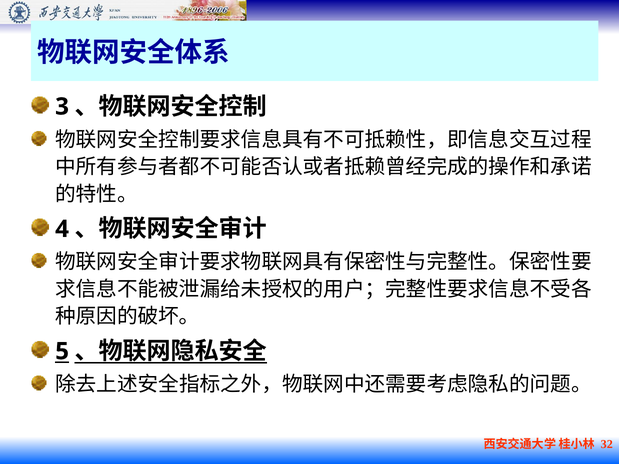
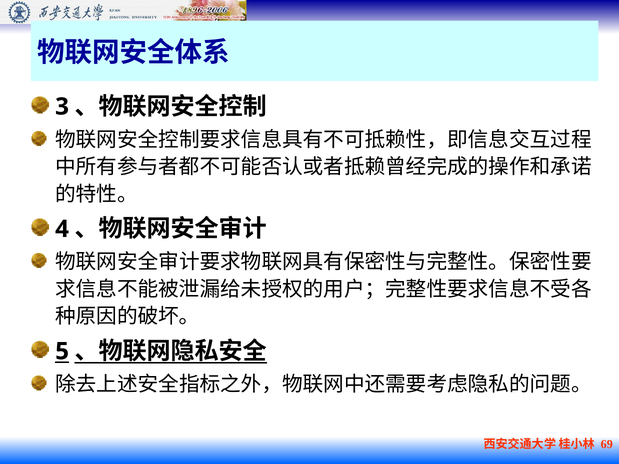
32: 32 -> 69 (607, 444)
